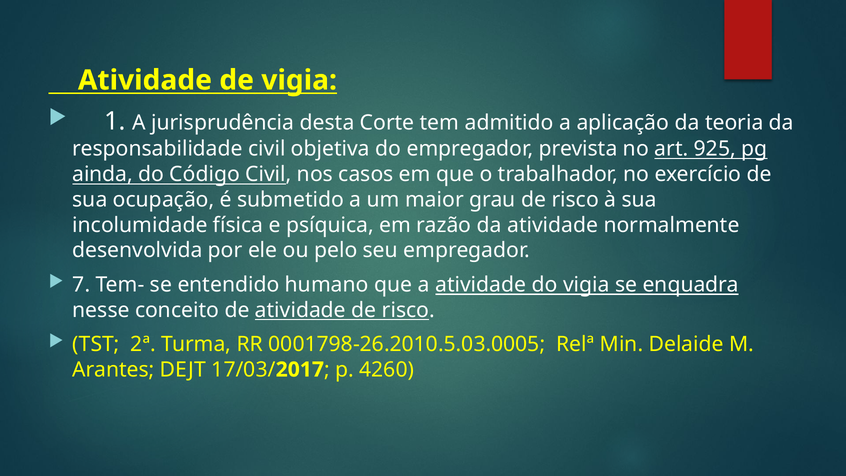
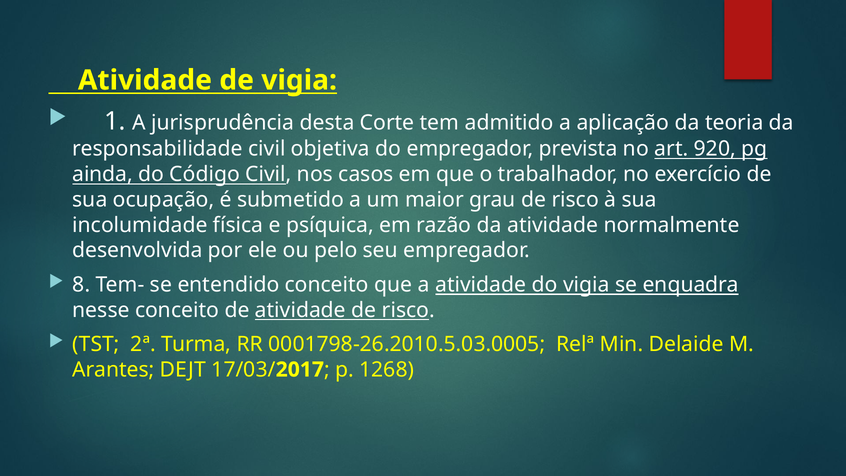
925: 925 -> 920 (715, 149)
7: 7 -> 8 (81, 285)
entendido humano: humano -> conceito (327, 285)
4260: 4260 -> 1268 (387, 370)
